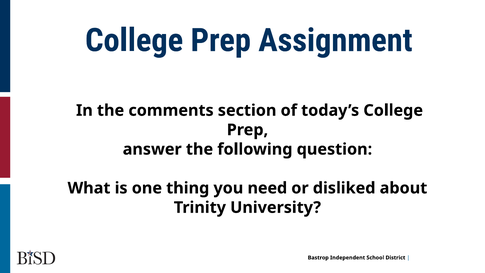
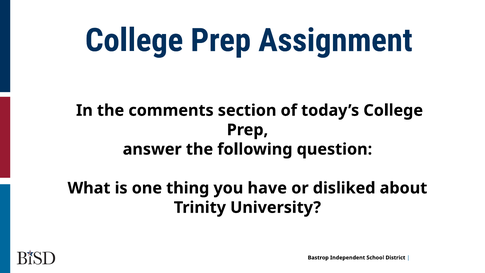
need: need -> have (267, 188)
